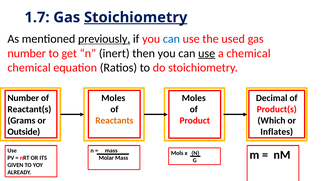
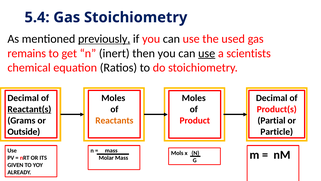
1.7: 1.7 -> 5.4 (37, 17)
Stoichiometry underline: present -> none (136, 17)
can colour: blue -> black (171, 39)
number: number -> remains (27, 53)
a chemical: chemical -> scientists (249, 53)
Number: Number -> Decimal (23, 98)
Reactant(s underline: none -> present (29, 109)
Which: Which -> Partial (272, 120)
Inflates: Inflates -> Particle (277, 131)
